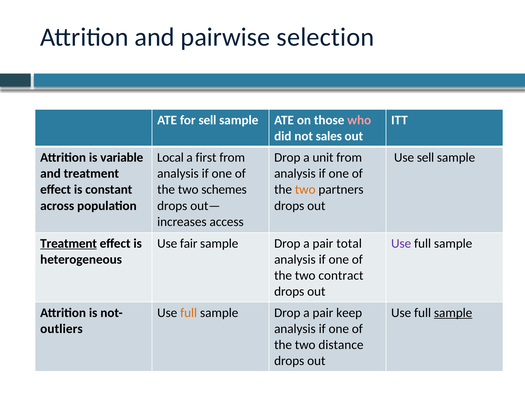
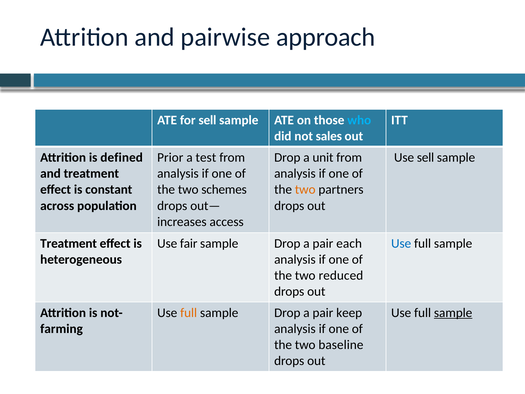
selection: selection -> approach (326, 37)
who colour: pink -> light blue (359, 120)
variable: variable -> defined (122, 157)
Local: Local -> Prior (170, 157)
first: first -> test (206, 157)
Treatment underline: present -> none (69, 243)
total: total -> each (349, 243)
Use colour: purple -> blue (401, 243)
contract: contract -> reduced (341, 275)
outliers: outliers -> farming (62, 329)
distance: distance -> baseline (341, 345)
